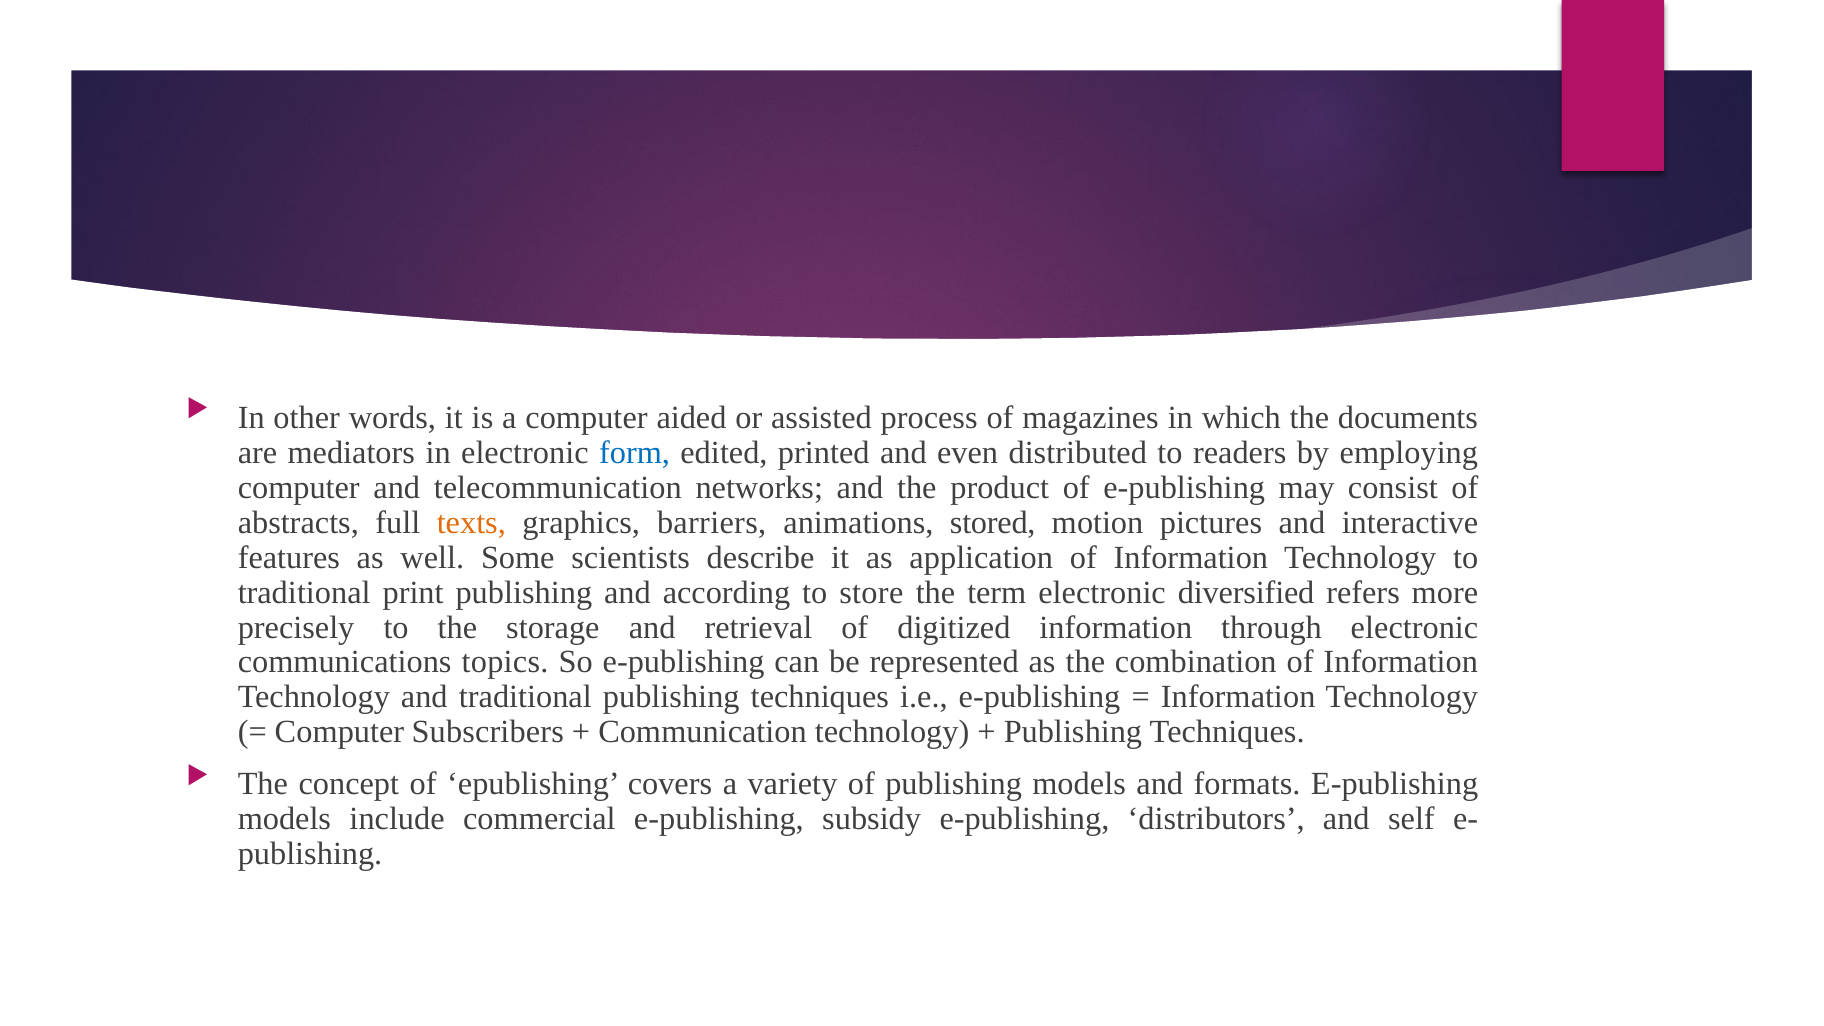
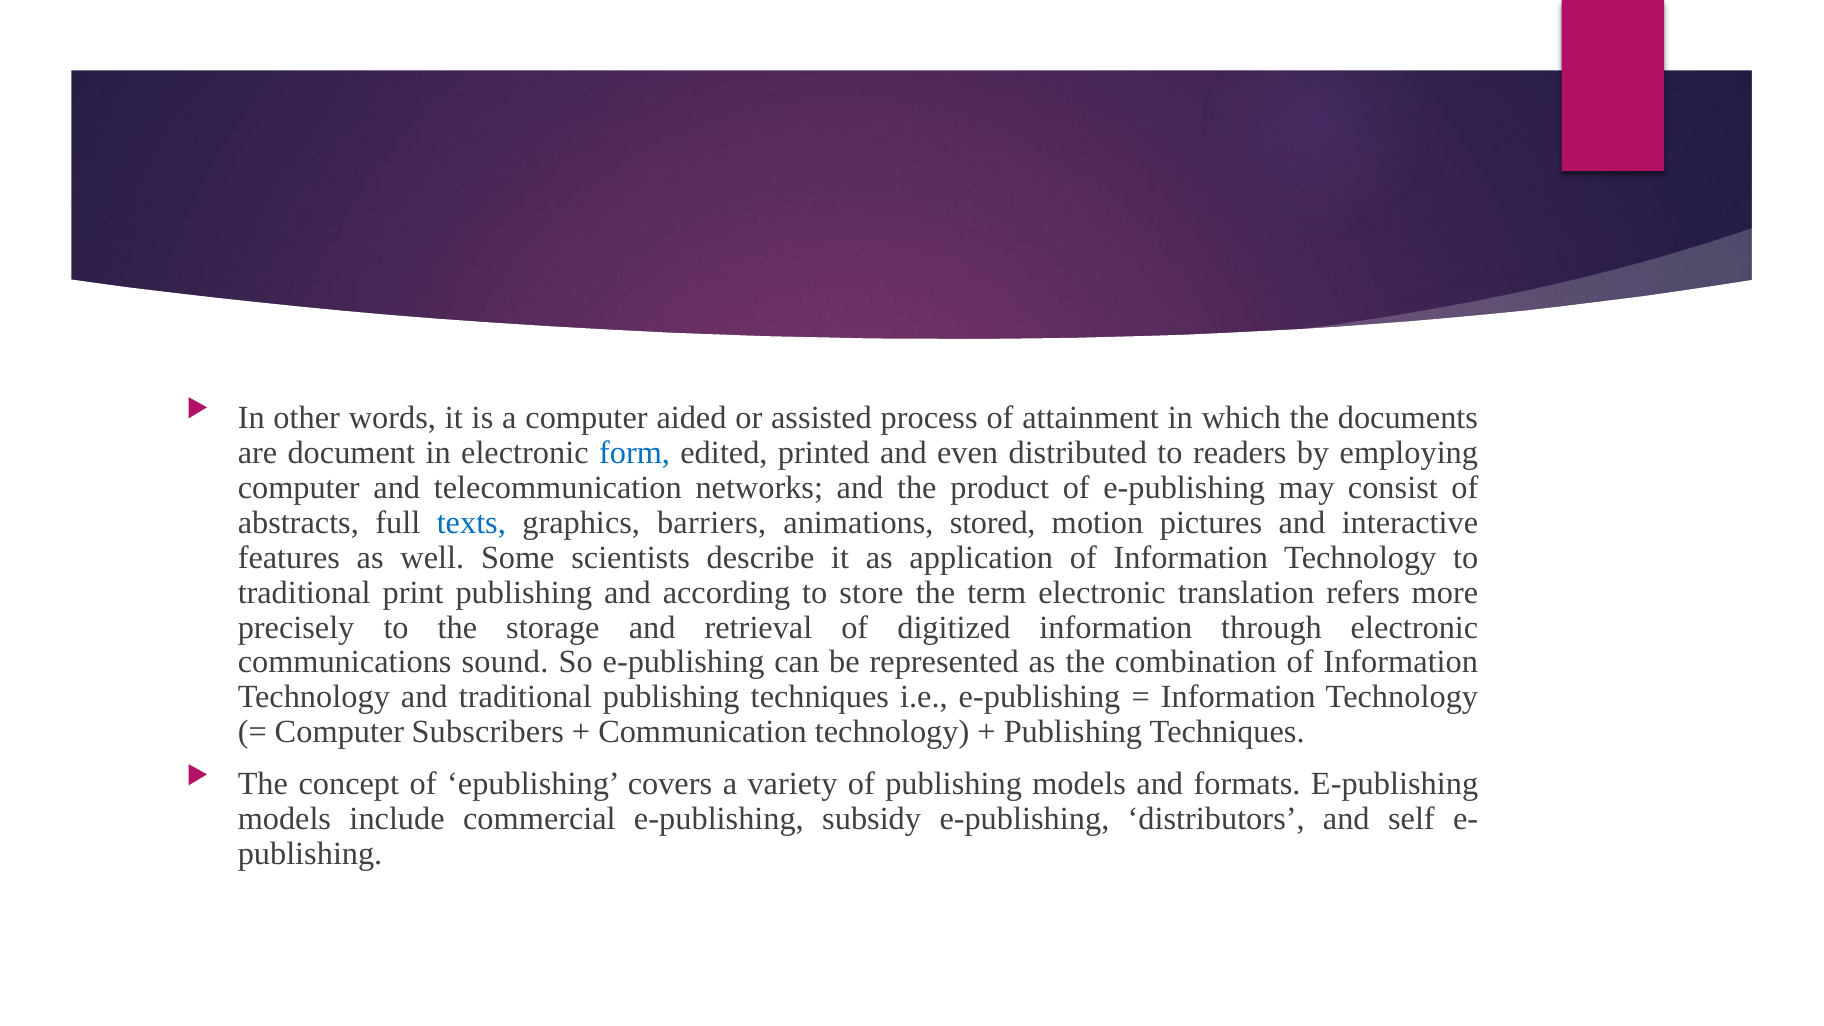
magazines: magazines -> attainment (1091, 418)
mediators: mediators -> document (351, 453)
texts colour: orange -> blue (471, 523)
diversified: diversified -> translation (1246, 592)
topics: topics -> sound (505, 662)
